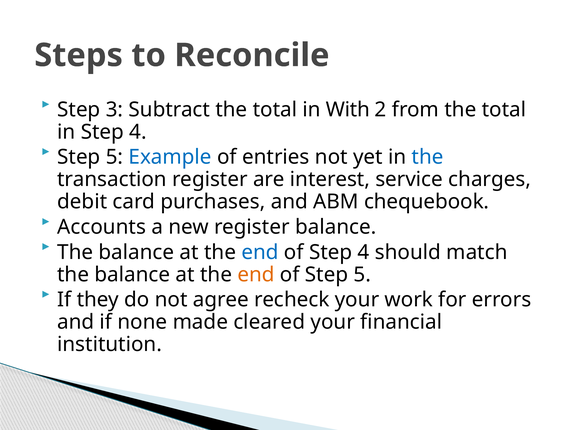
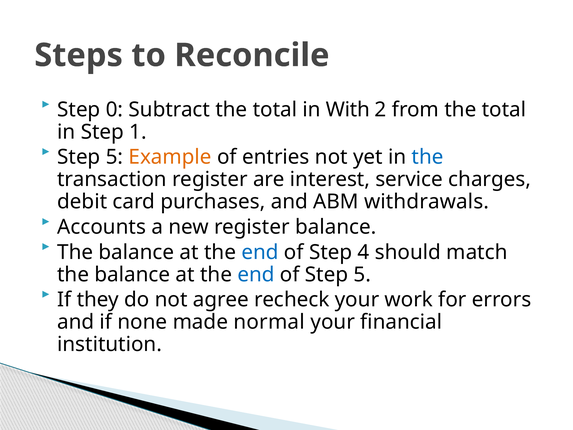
3: 3 -> 0 (114, 110)
in Step 4: 4 -> 1 (138, 132)
Example colour: blue -> orange (170, 157)
chequebook: chequebook -> withdrawals (427, 202)
end colour: orange -> blue (256, 274)
cleared: cleared -> normal (269, 322)
